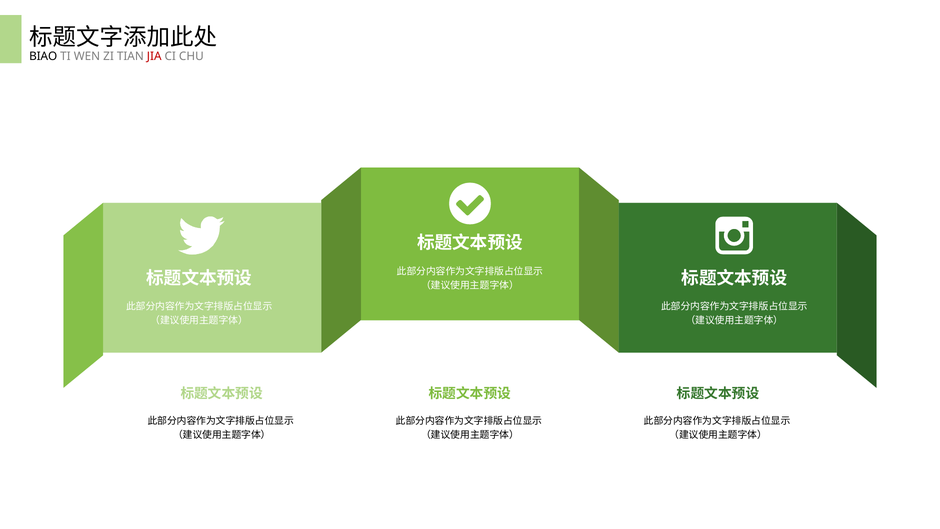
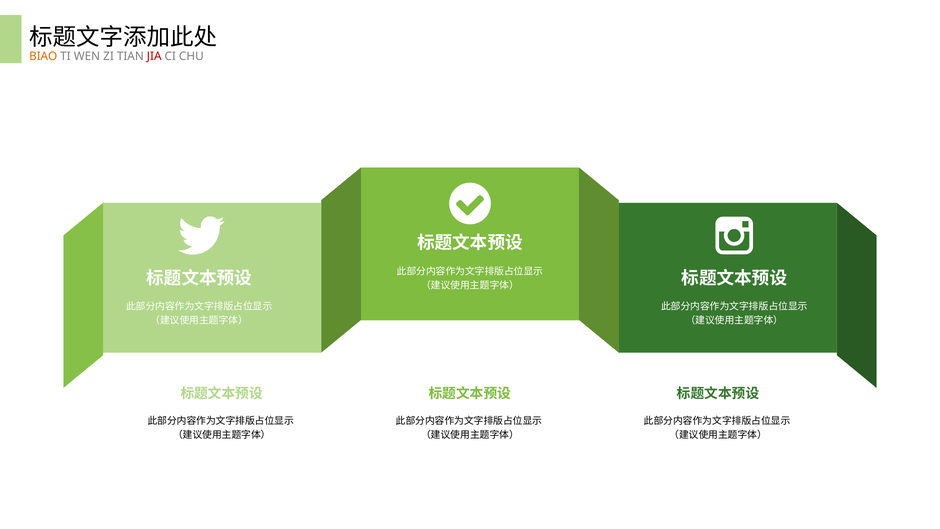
BIAO colour: black -> orange (43, 57)
